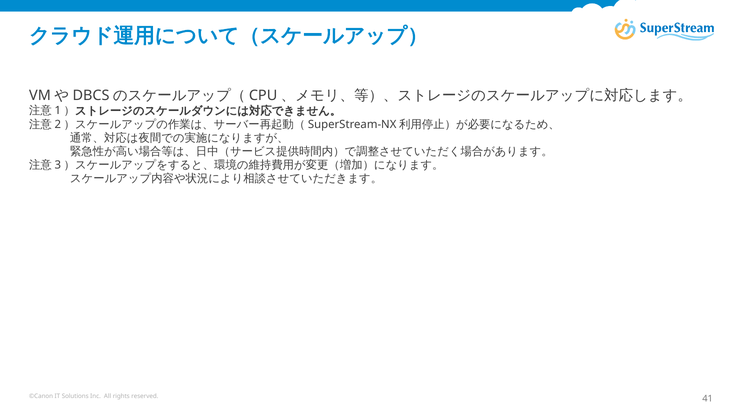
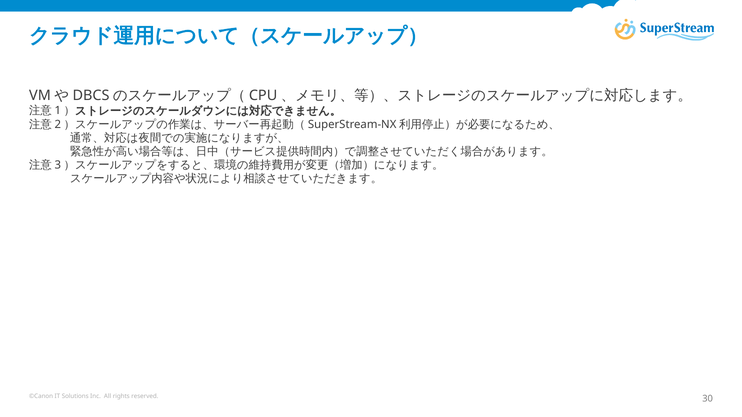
41: 41 -> 30 (708, 399)
